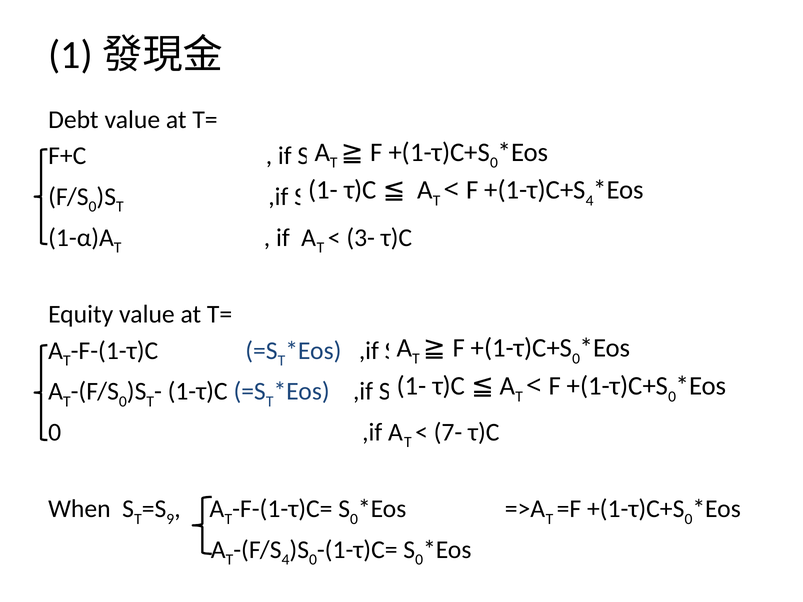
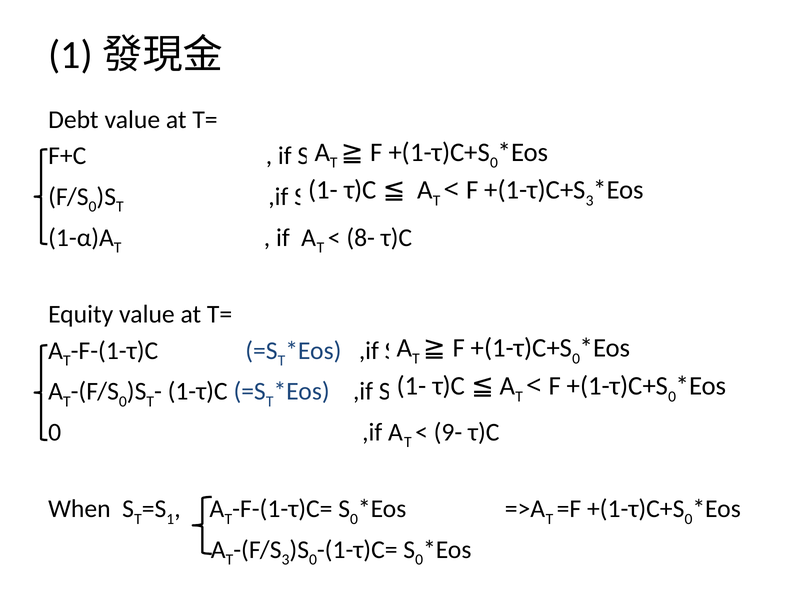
4: 4 -> 3 (590, 201)
3-: 3- -> 8- (361, 238)
7-: 7- -> 9- (448, 432)
9: 9 -> 1 (170, 519)
4: 4 -> 3 (286, 560)
